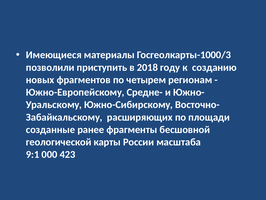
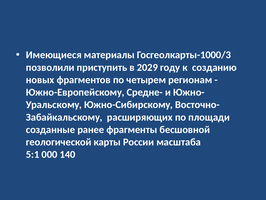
2018: 2018 -> 2029 (147, 67)
9:1: 9:1 -> 5:1 (33, 154)
423: 423 -> 140 (67, 154)
